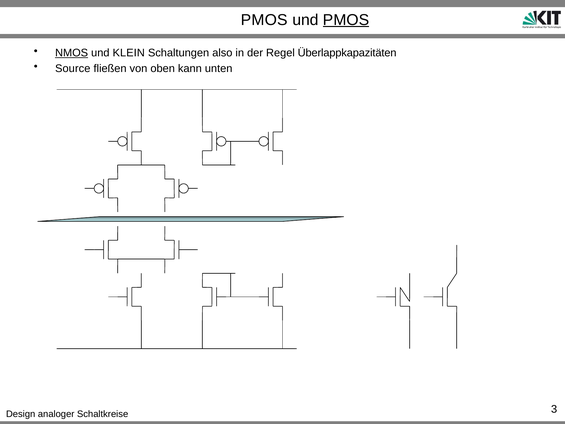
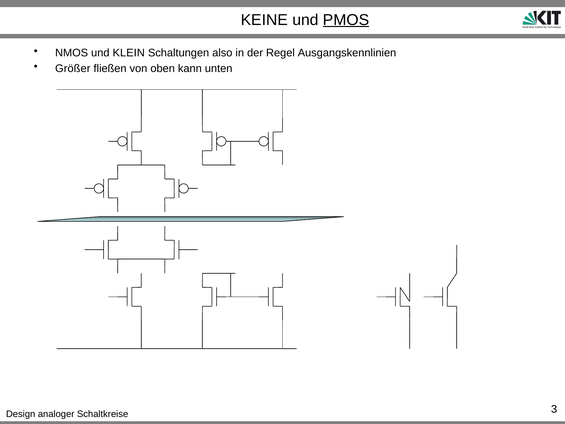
PMOS: PMOS -> KEINE (264, 20)
NMOS underline: present -> none (72, 53)
Überlappkapazitäten: Überlappkapazitäten -> Ausgangskennlinien (347, 53)
Source: Source -> Größer (73, 68)
